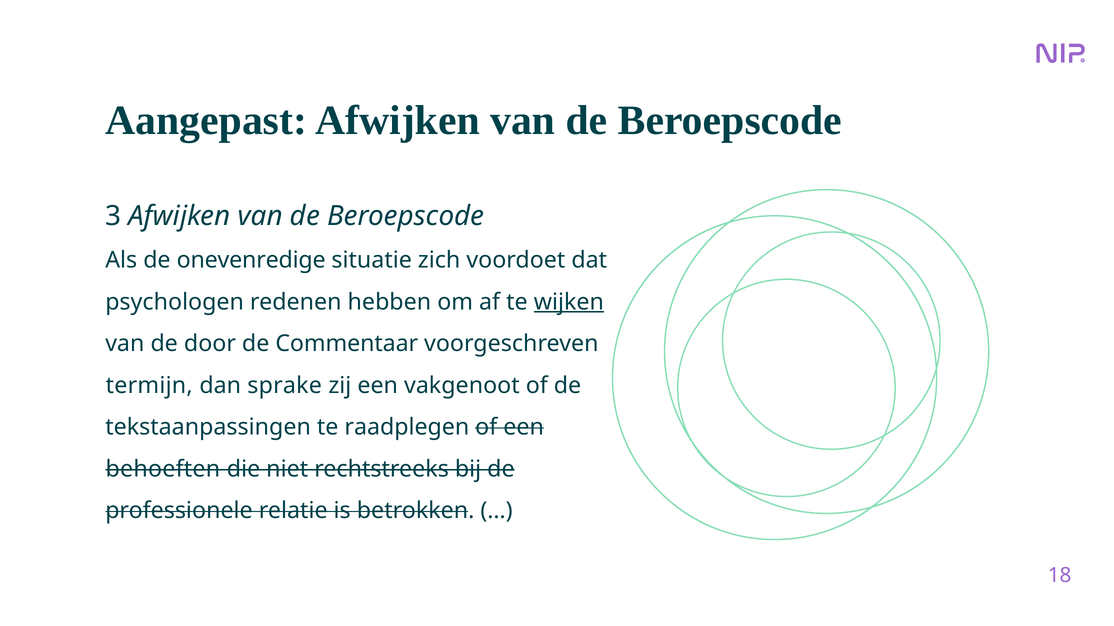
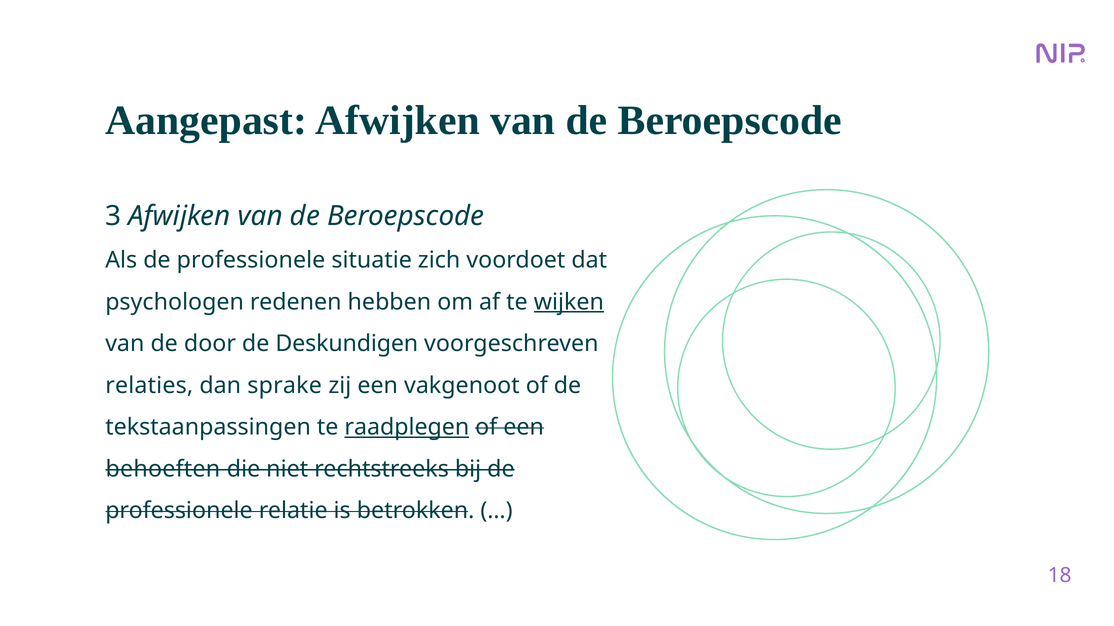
Als de onevenredige: onevenredige -> professionele (251, 260)
Commentaar: Commentaar -> Deskundigen (347, 344)
termijn: termijn -> relaties (149, 386)
raadplegen underline: none -> present (407, 428)
